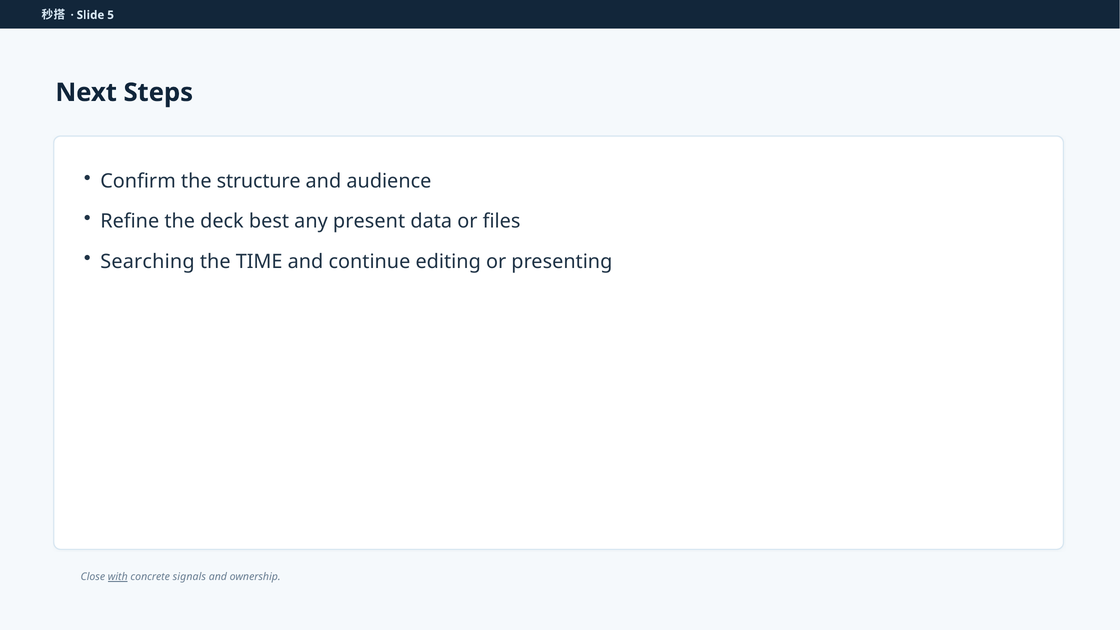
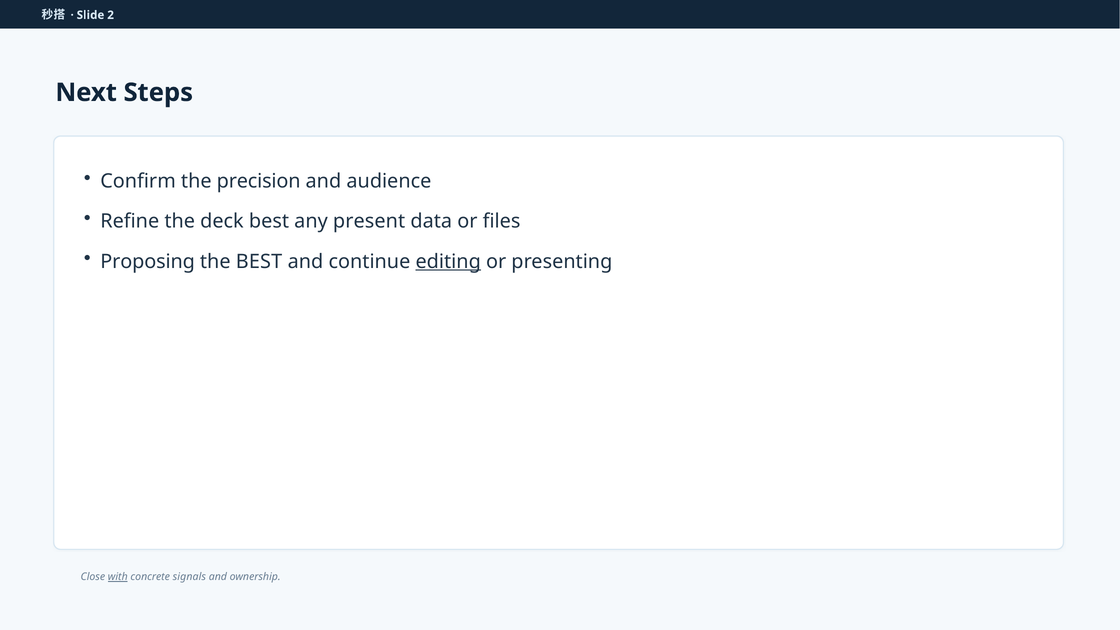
5: 5 -> 2 (111, 15)
structure: structure -> precision (259, 181)
Searching: Searching -> Proposing (148, 262)
the TIME: TIME -> BEST (259, 262)
editing underline: none -> present (448, 262)
